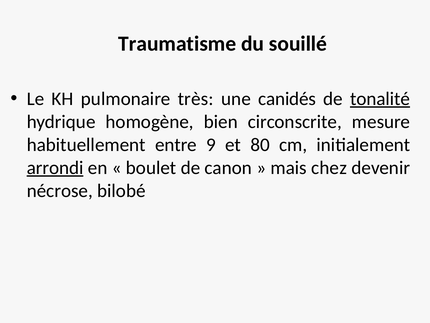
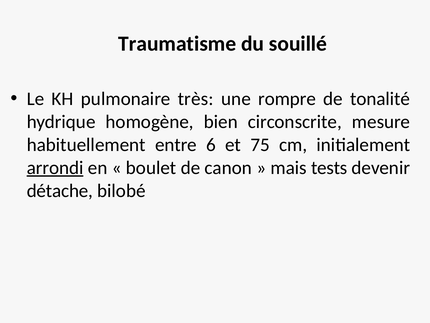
canidés: canidés -> rompre (287, 99)
tonalité underline: present -> none (380, 99)
9: 9 -> 6 (211, 145)
80: 80 -> 75 (260, 145)
chez: chez -> tests (329, 168)
nécrose: nécrose -> détache (60, 190)
